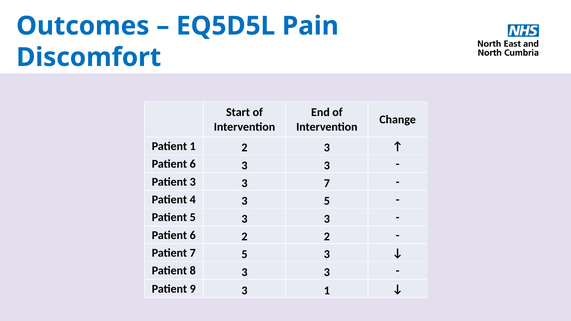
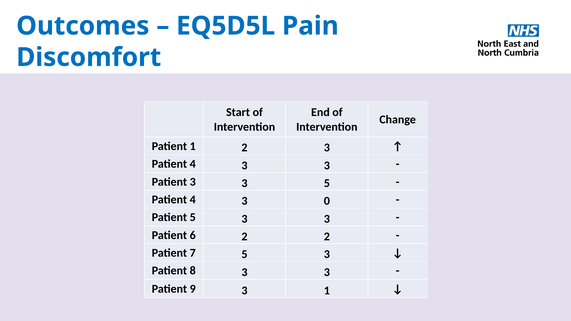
6: 6 -> 4 (193, 164)
3 7: 7 -> 5 (327, 183)
3 5: 5 -> 0 (327, 201)
